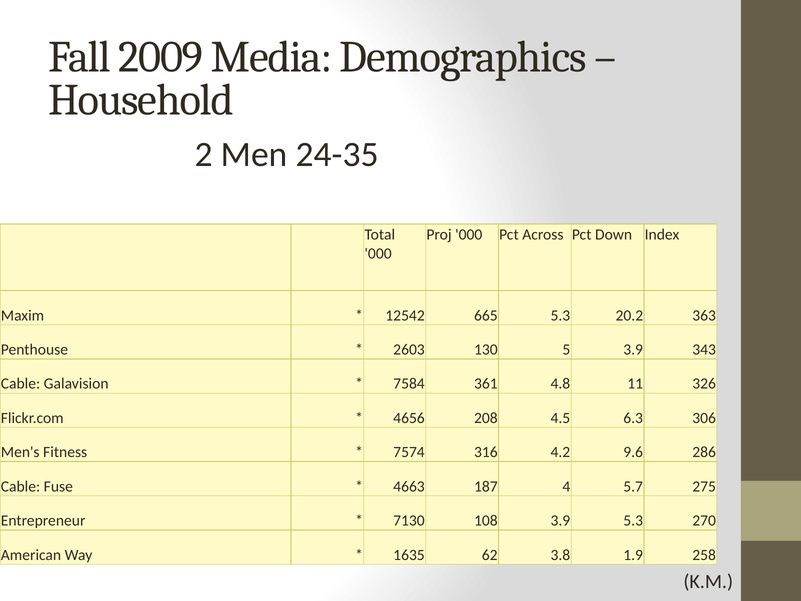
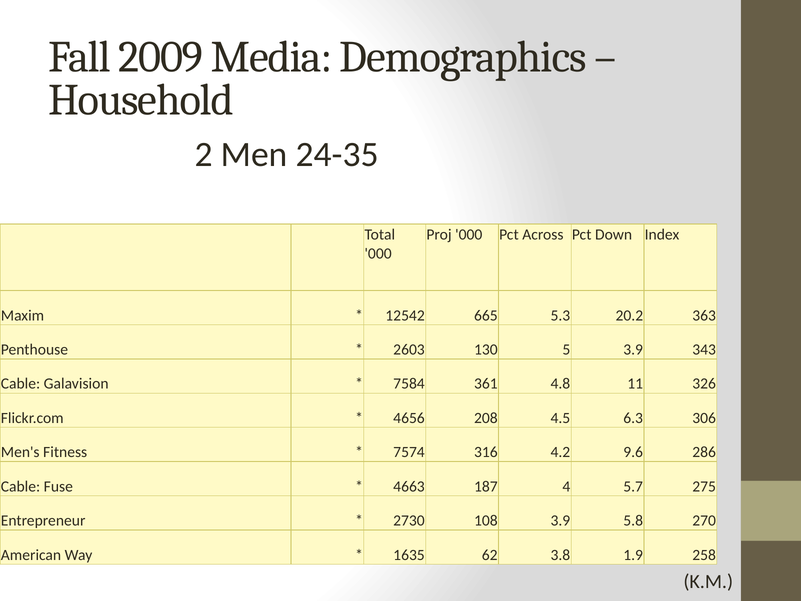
7130: 7130 -> 2730 (409, 521)
3.9 5.3: 5.3 -> 5.8 (633, 521)
